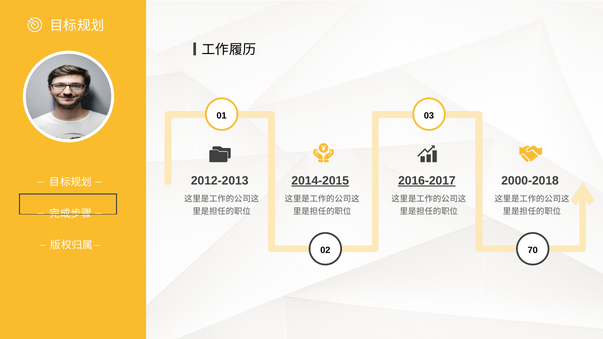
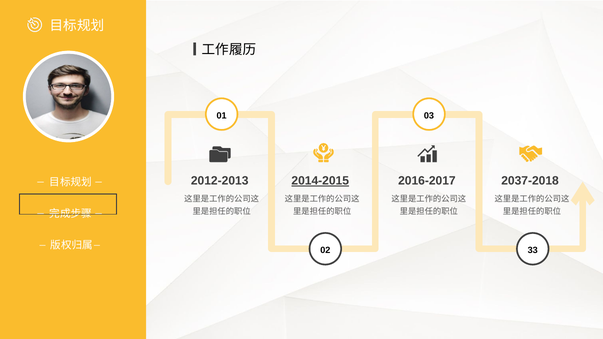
2016-2017 underline: present -> none (427, 181)
2000-2018: 2000-2018 -> 2037-2018 (530, 181)
70: 70 -> 33 (533, 251)
